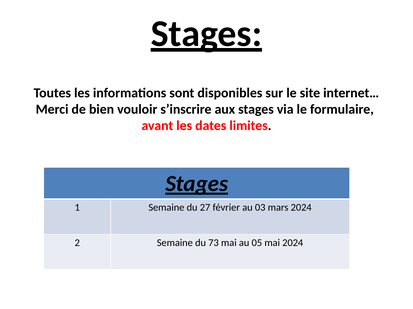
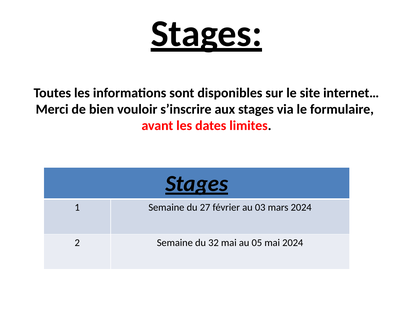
73: 73 -> 32 (214, 243)
